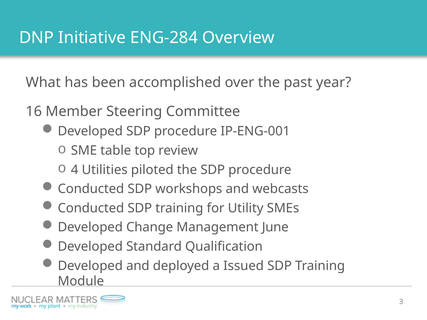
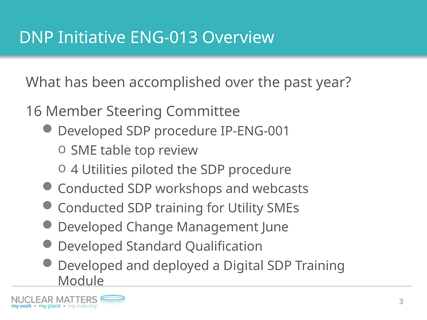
ENG-284: ENG-284 -> ENG-013 (164, 38)
Issued: Issued -> Digital (244, 266)
